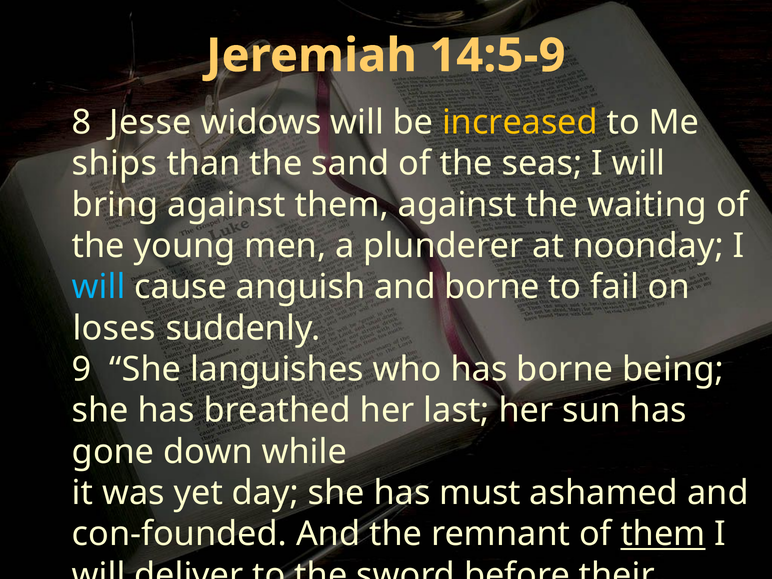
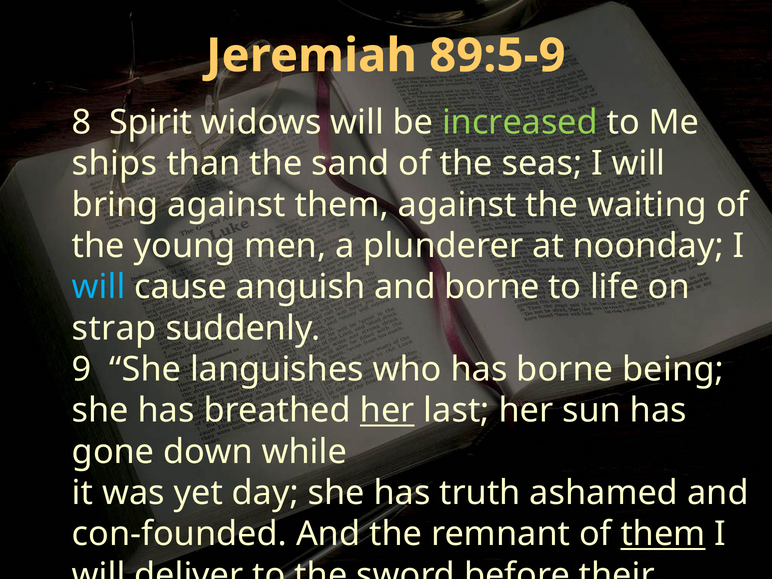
14:5-9: 14:5-9 -> 89:5-9 (497, 56)
Jesse: Jesse -> Spirit (151, 122)
increased colour: yellow -> light green (520, 122)
fail: fail -> life (615, 287)
loses: loses -> strap (114, 328)
her underline: none -> present (387, 411)
must: must -> truth (480, 493)
